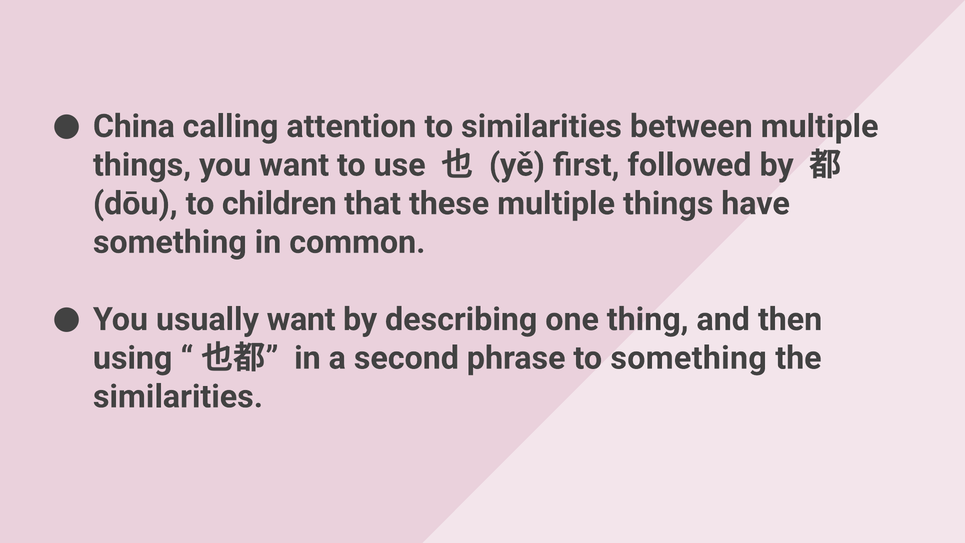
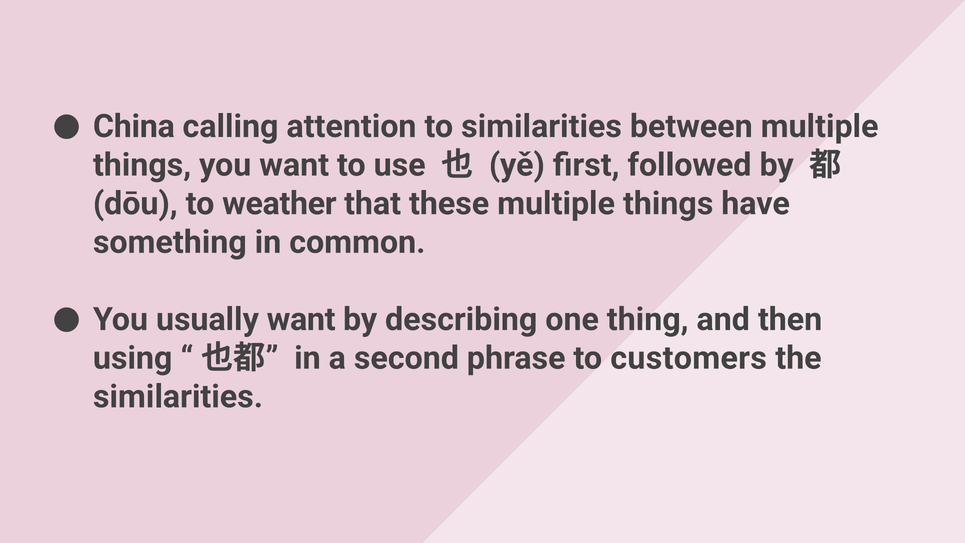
children: children -> weather (279, 204)
to something: something -> customers (689, 358)
